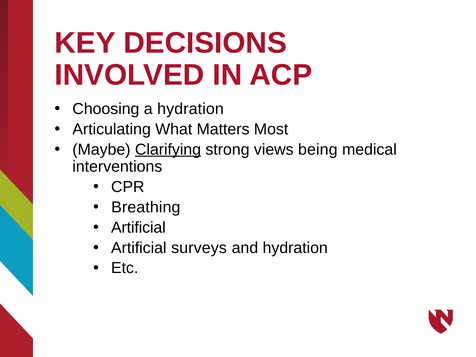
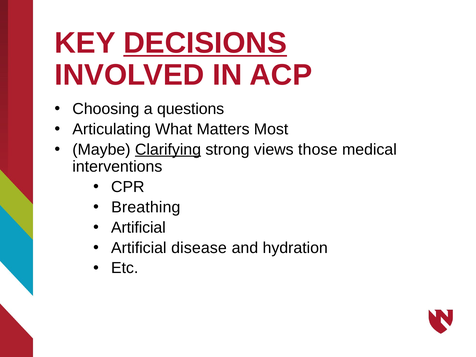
DECISIONS underline: none -> present (205, 43)
a hydration: hydration -> questions (191, 109)
being: being -> those (318, 149)
surveys: surveys -> disease (199, 248)
